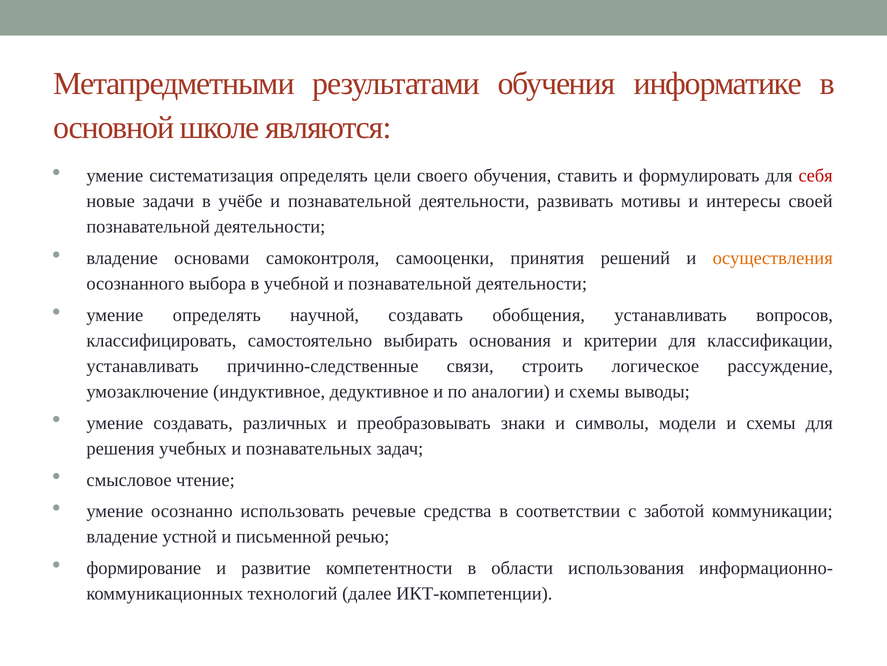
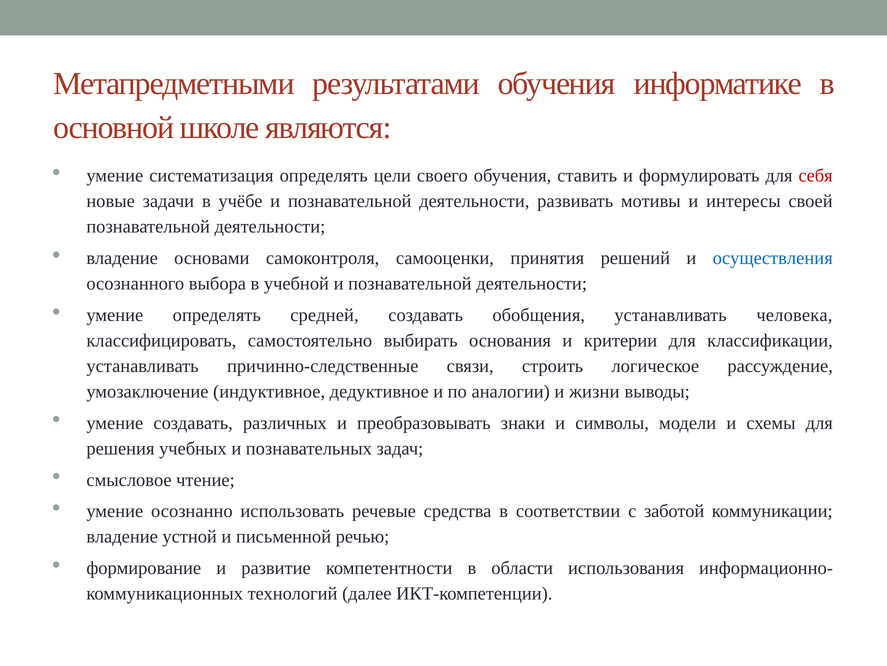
осуществления colour: orange -> blue (773, 258)
научной: научной -> средней (325, 315)
вопросов: вопросов -> человека (794, 315)
аналогии и схемы: схемы -> жизни (594, 391)
